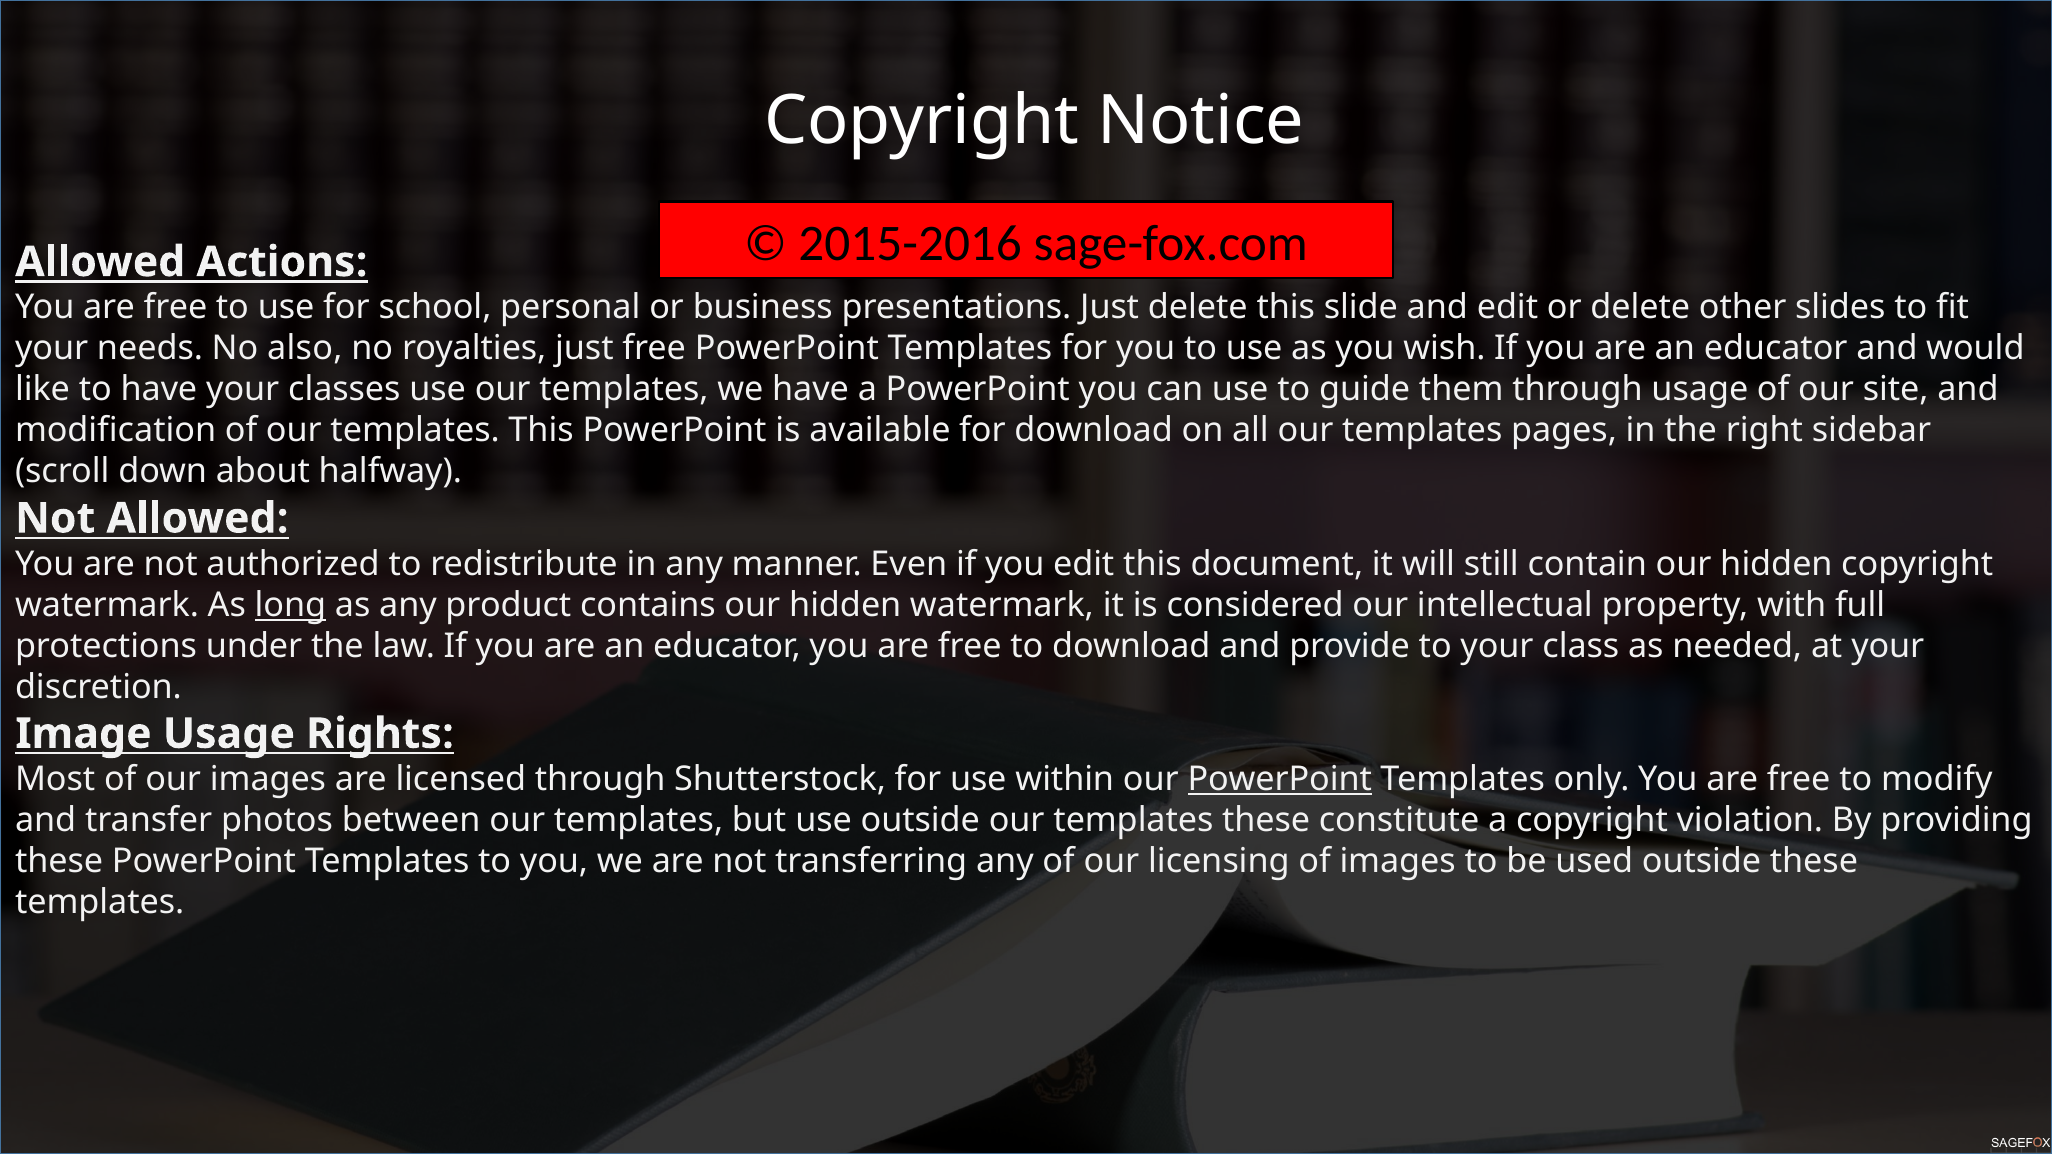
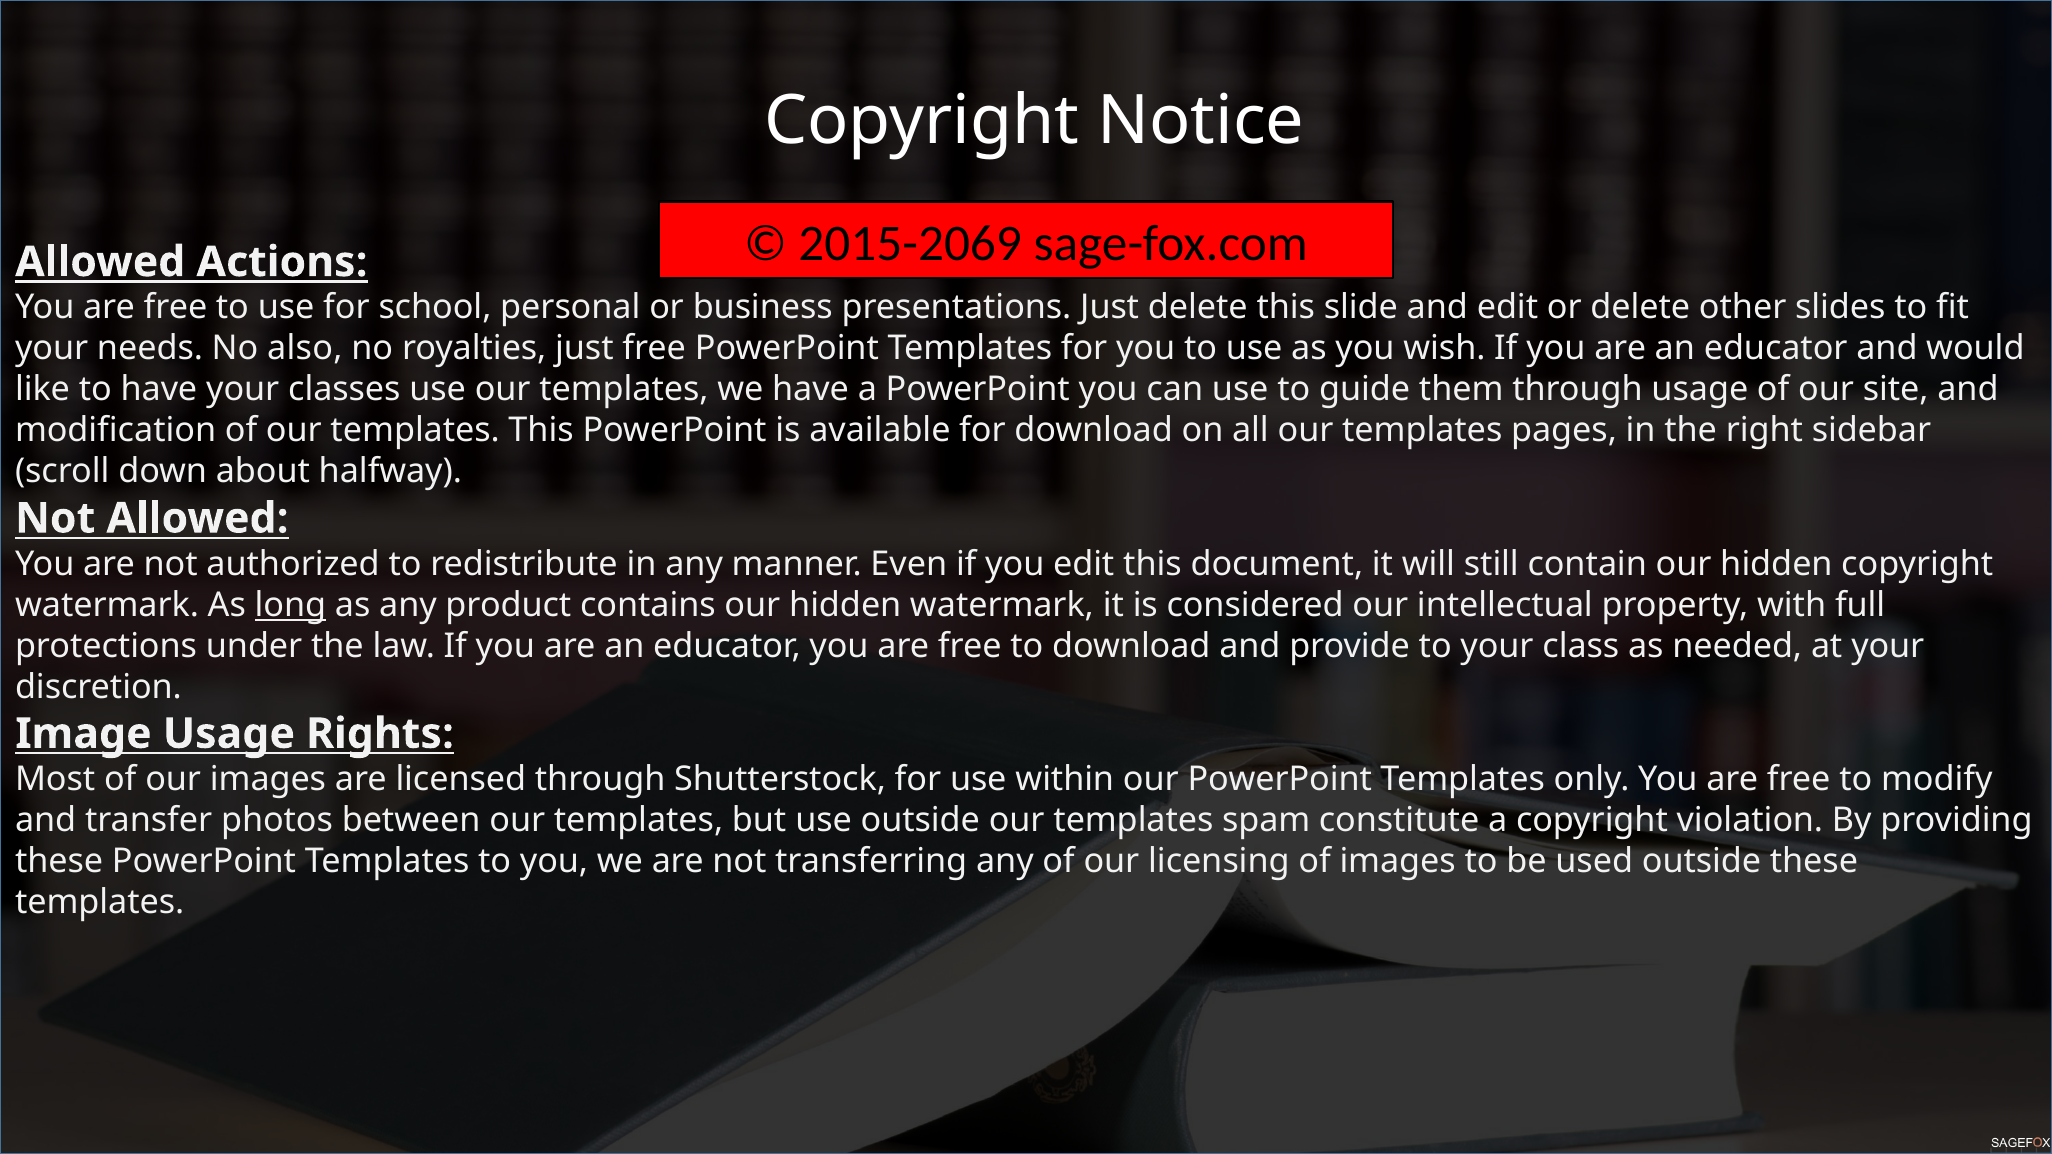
2015-2016: 2015-2016 -> 2015-2069 (910, 243)
PowerPoint underline: present -> none (1280, 779)
templates these: these -> spam (1266, 821)
